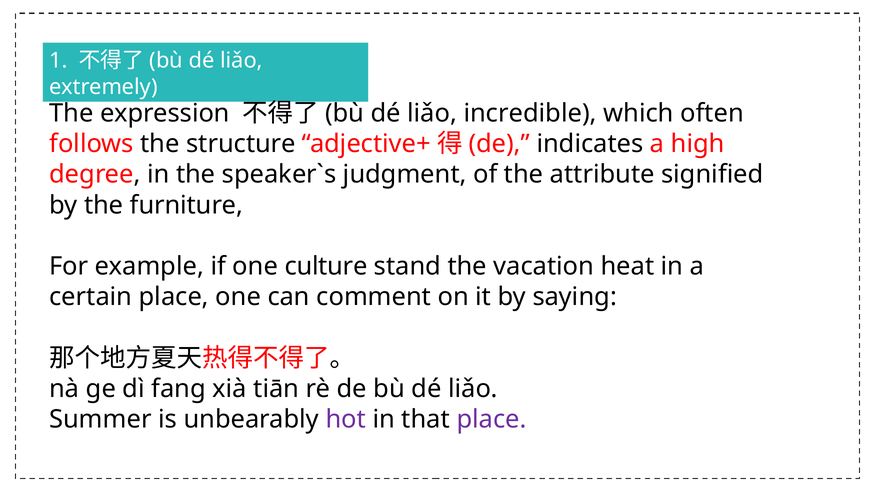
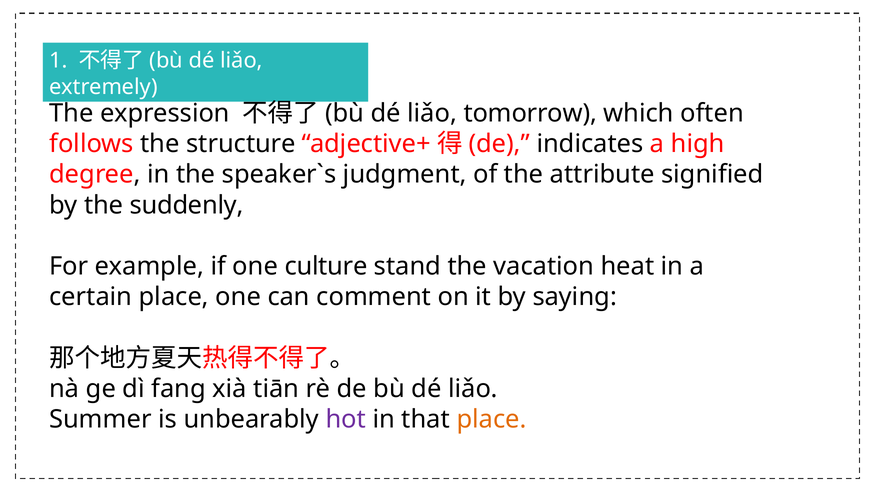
incredible: incredible -> tomorrow (530, 113)
furniture: furniture -> suddenly (187, 205)
place colour: purple -> orange (491, 420)
